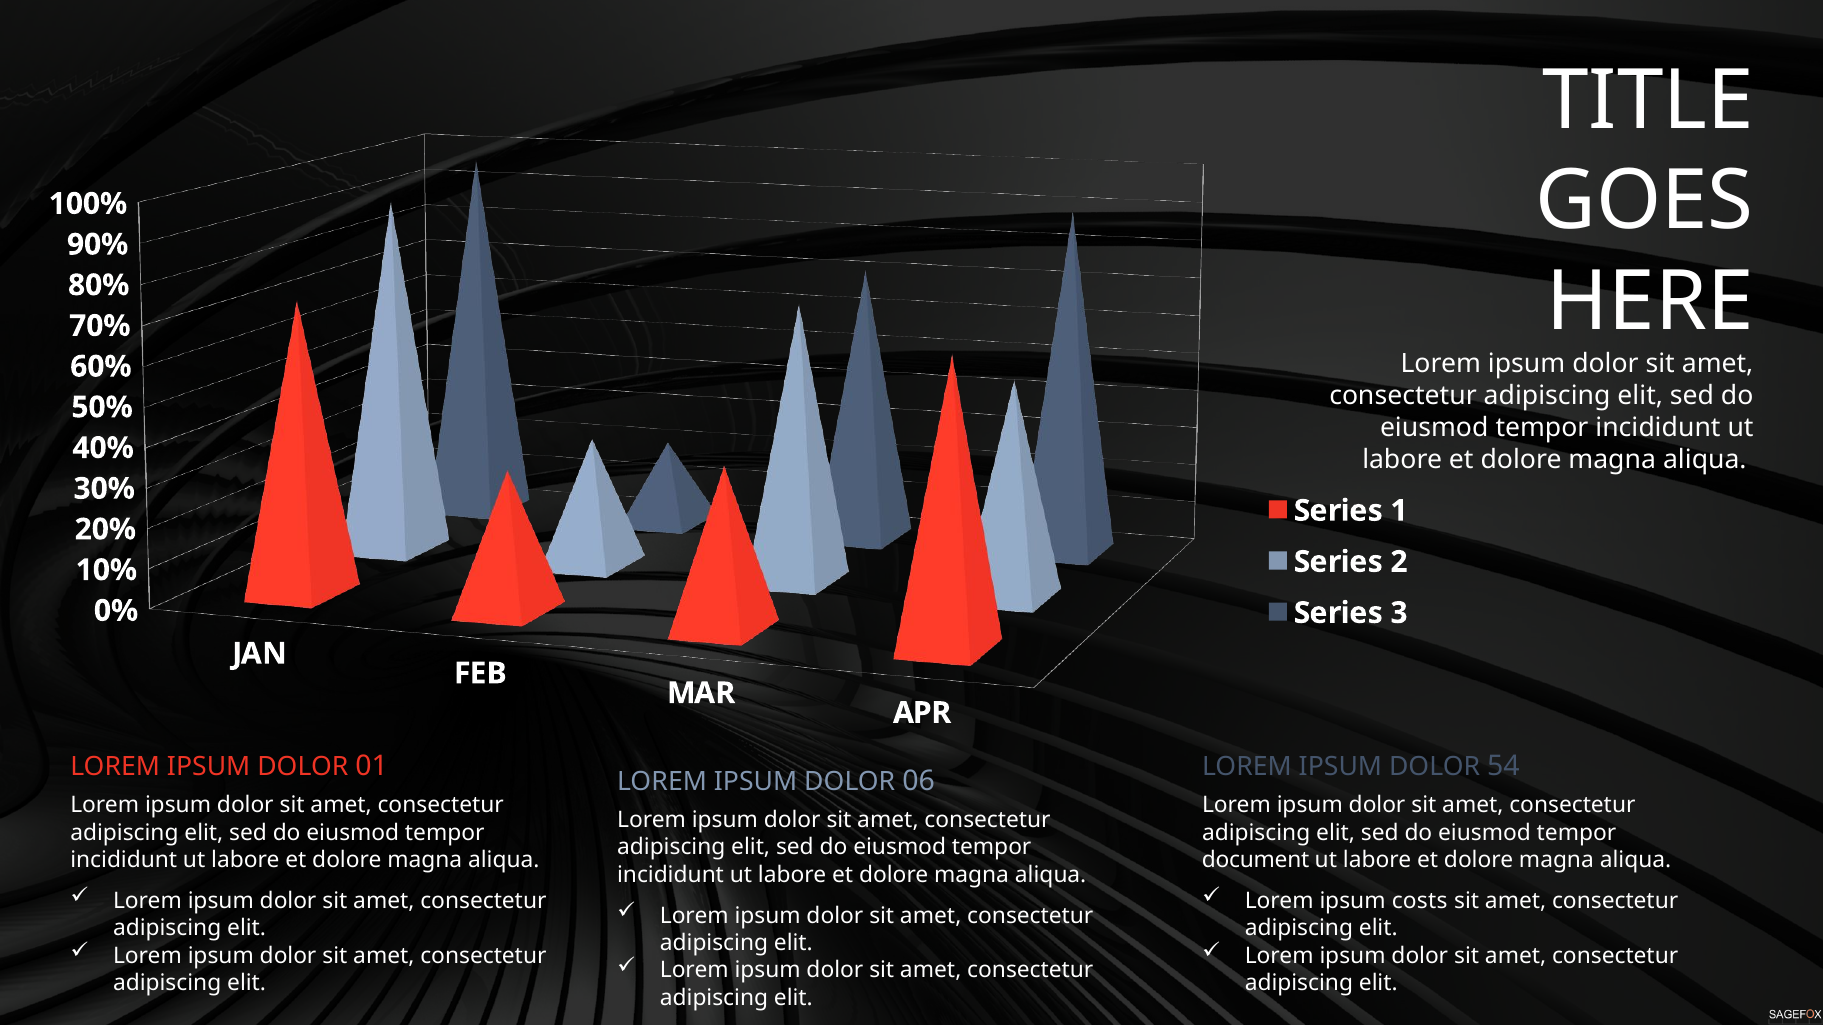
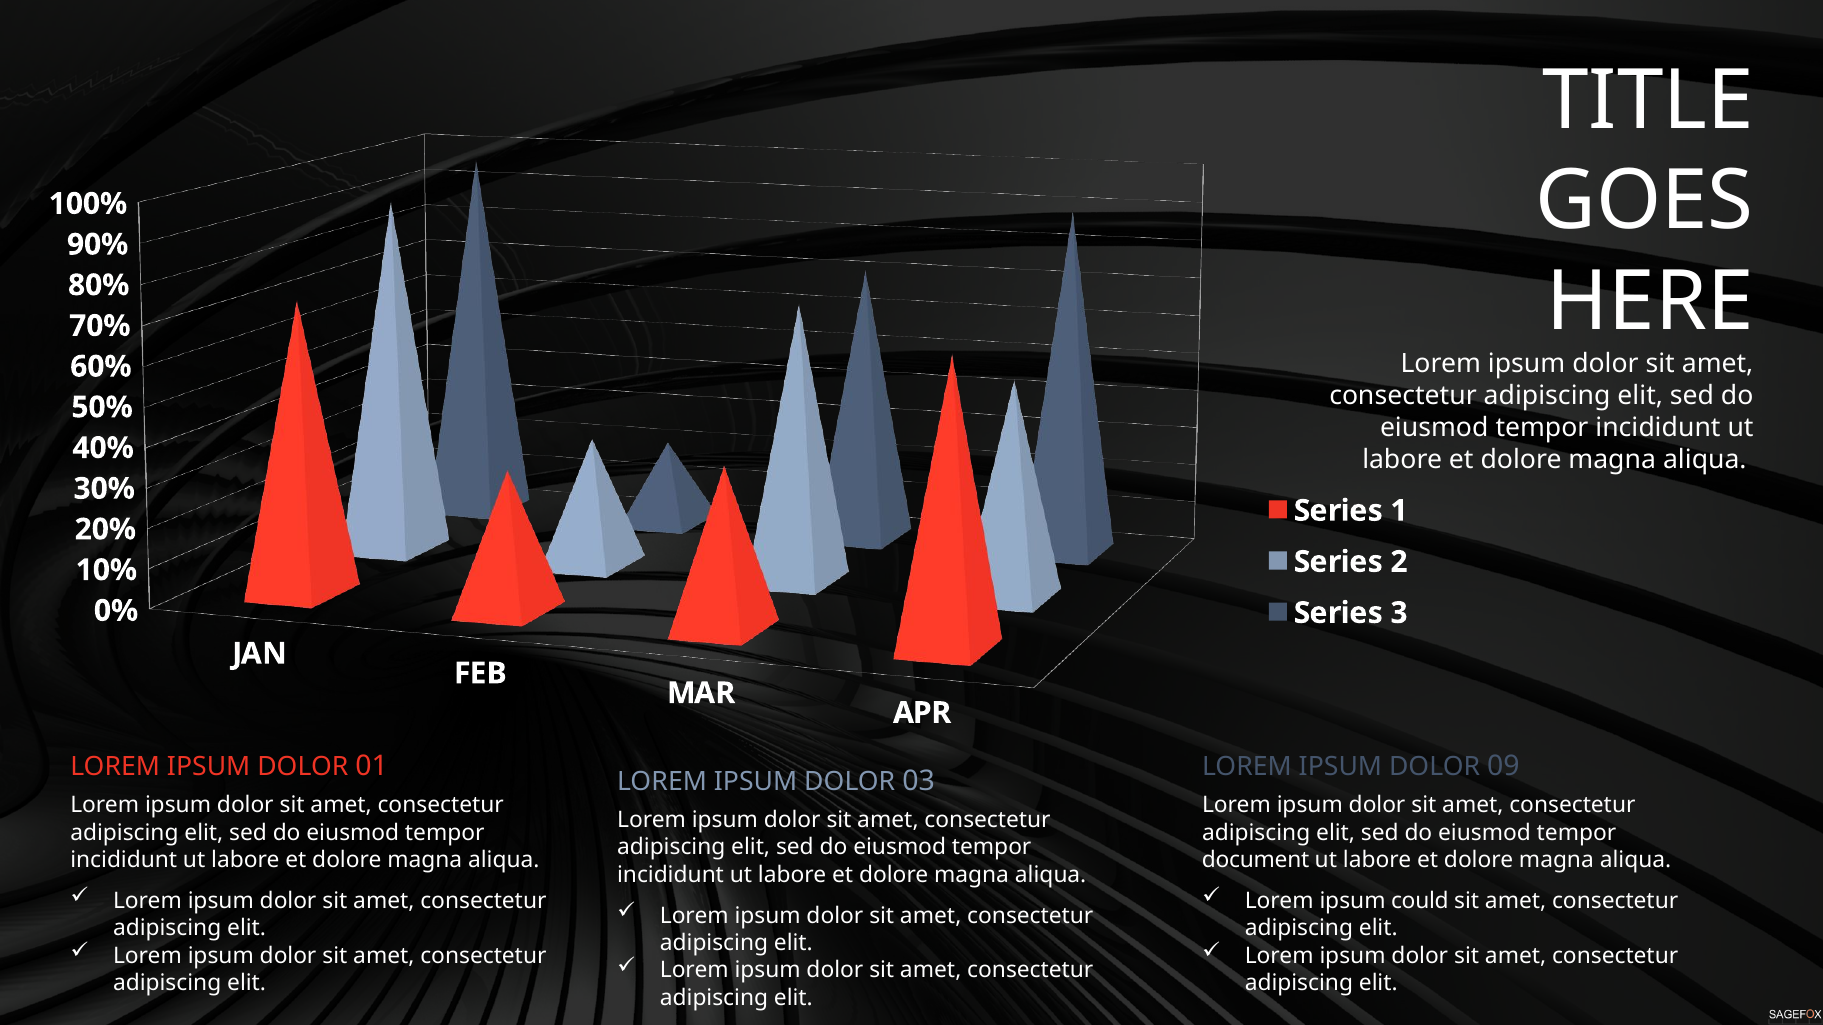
54: 54 -> 09 (1503, 766)
06: 06 -> 03 (919, 781)
costs: costs -> could (1420, 901)
